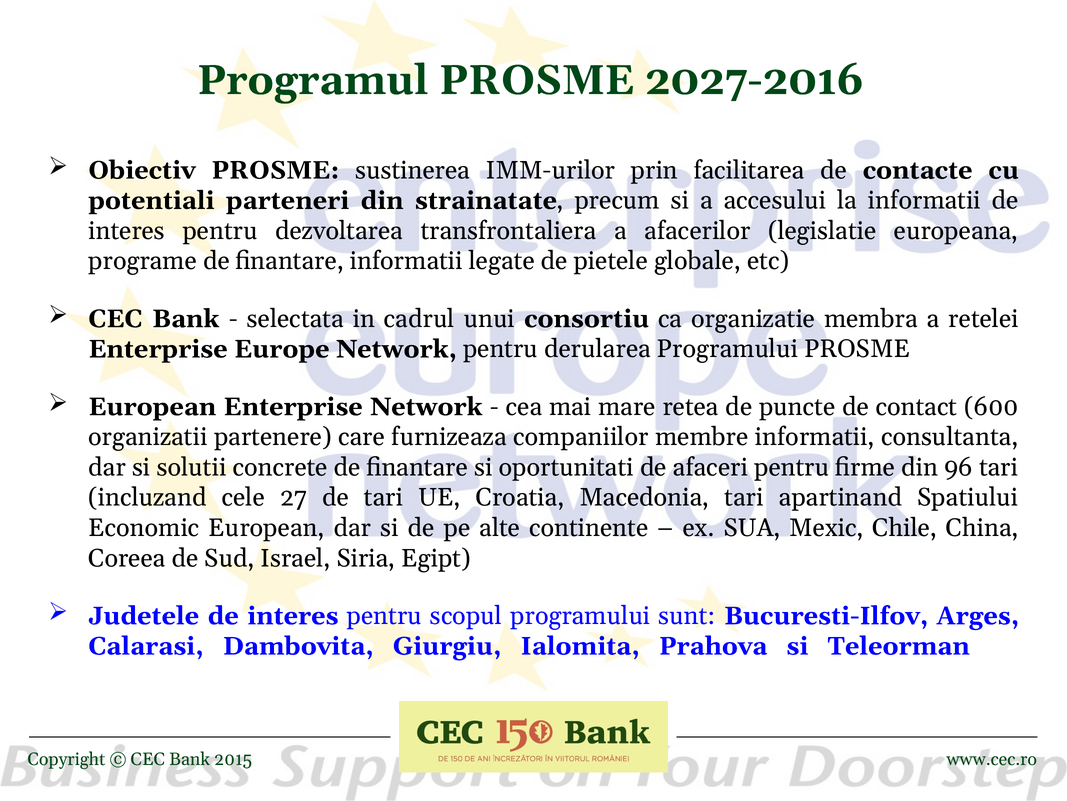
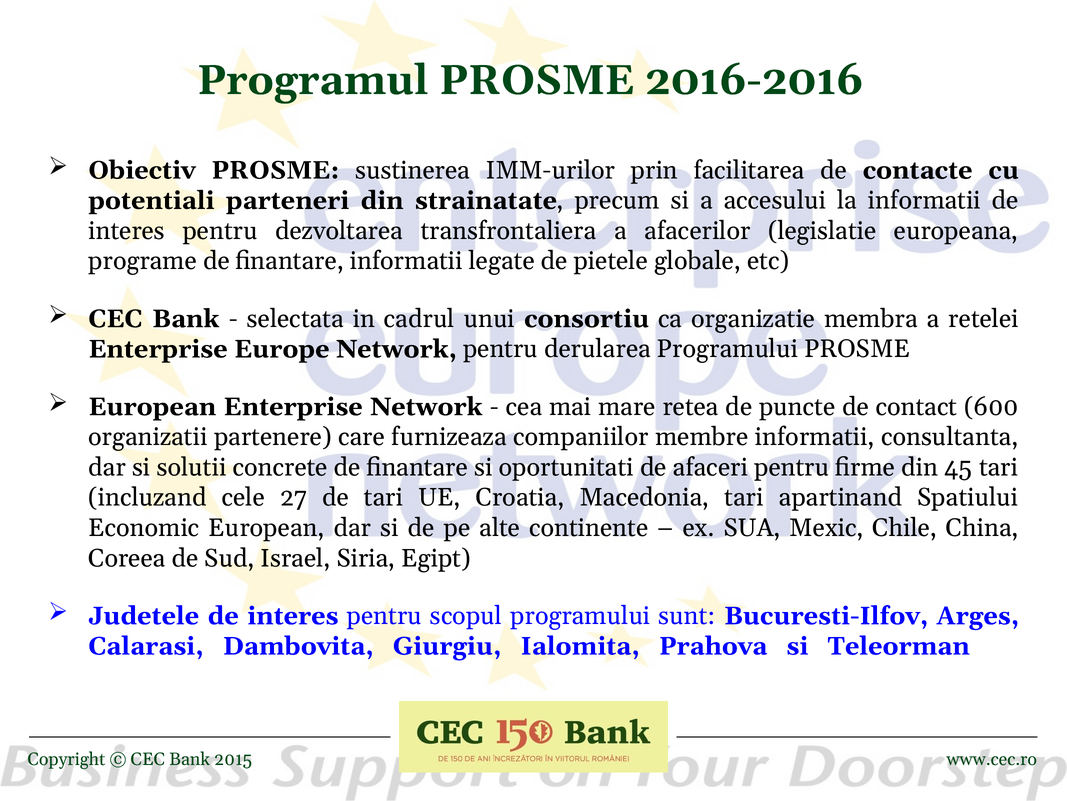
2027-2016: 2027-2016 -> 2016-2016 (754, 80)
96: 96 -> 45 (958, 467)
